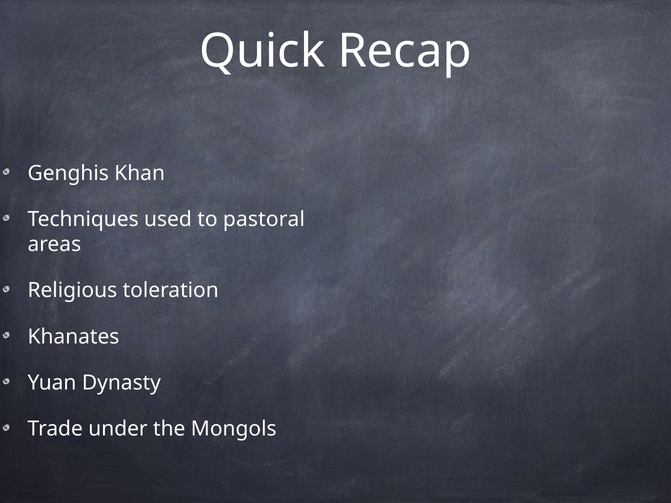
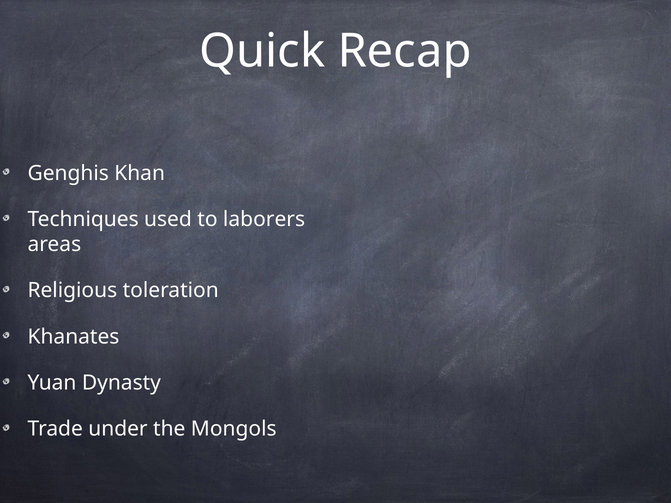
pastoral: pastoral -> laborers (264, 219)
